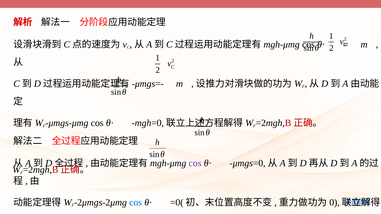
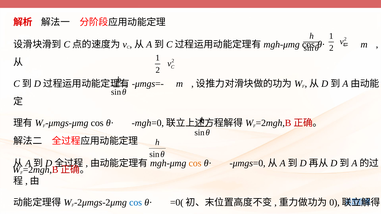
cos colour: purple -> orange (195, 163)
